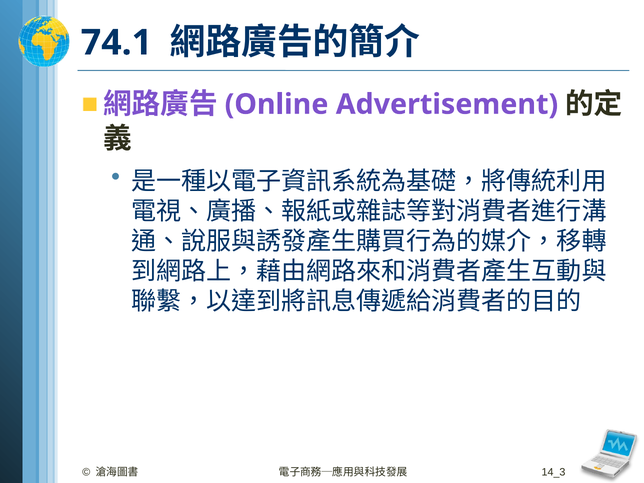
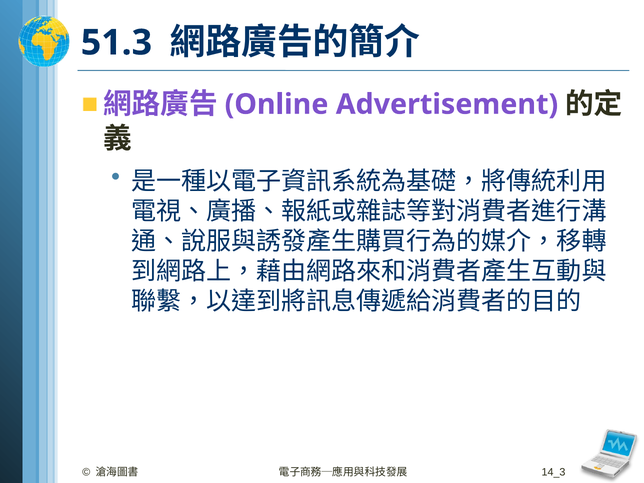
74.1: 74.1 -> 51.3 (116, 43)
